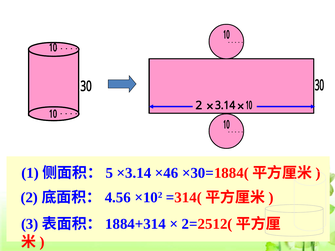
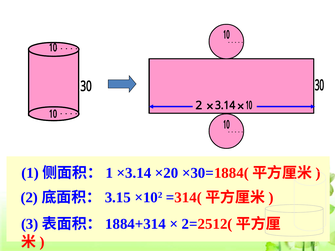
5: 5 -> 1 (109, 173)
×46: ×46 -> ×20 (167, 173)
4.56: 4.56 -> 3.15 (118, 198)
